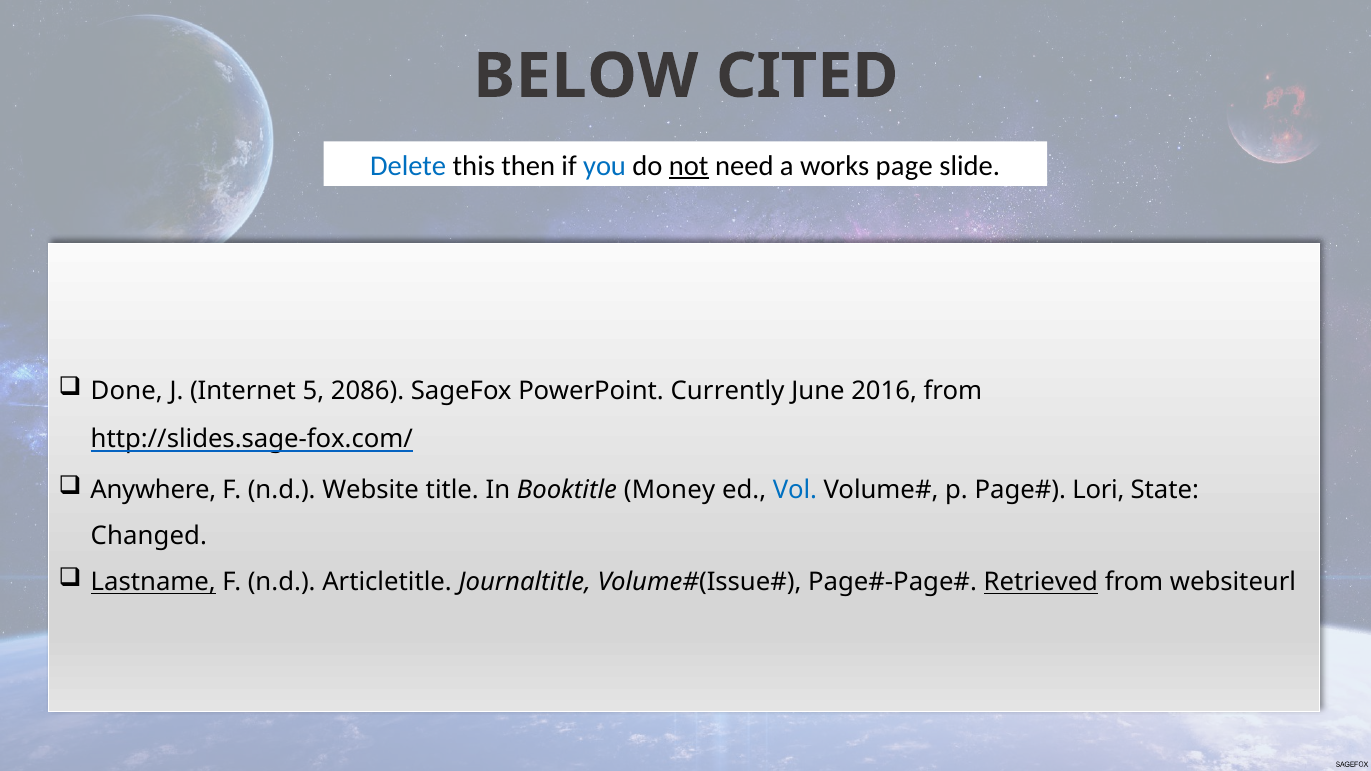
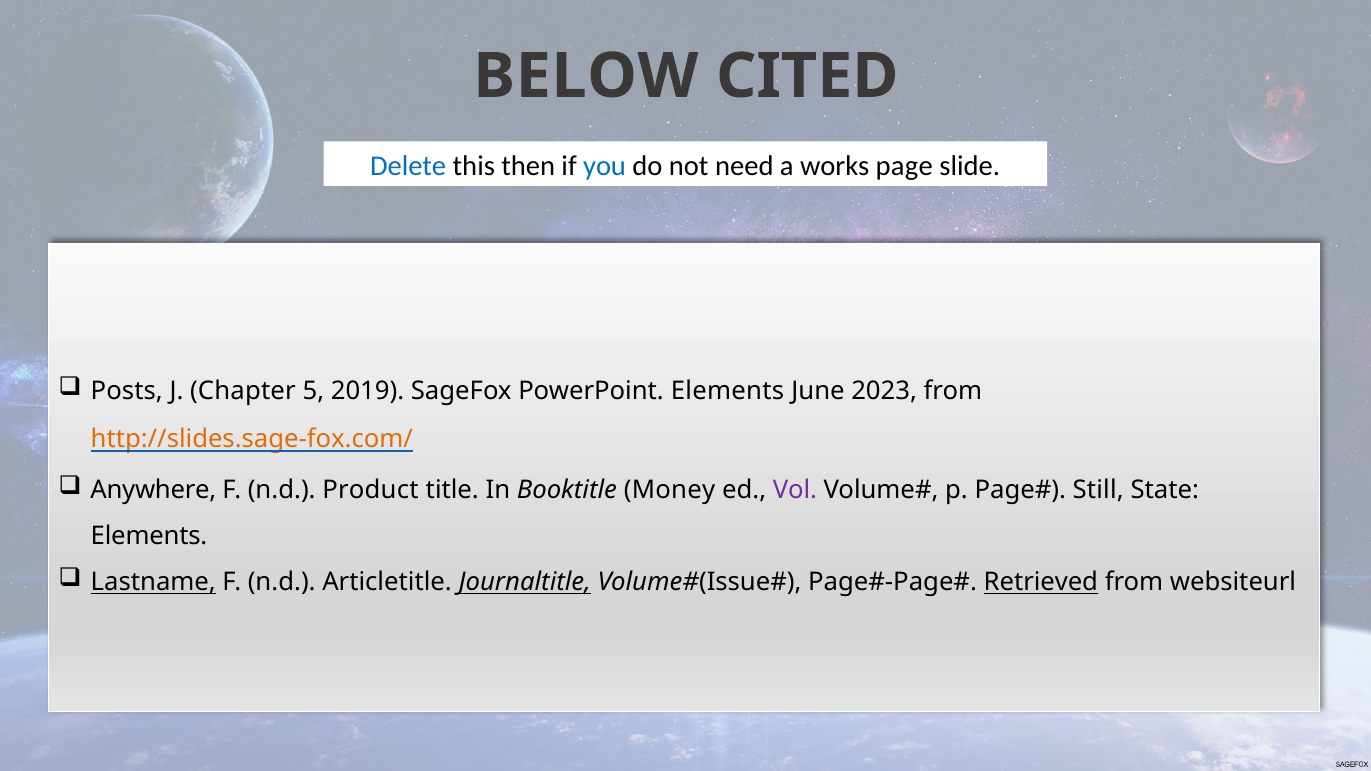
not underline: present -> none (689, 166)
Done: Done -> Posts (127, 391)
Internet: Internet -> Chapter (243, 391)
2086: 2086 -> 2019 (367, 391)
PowerPoint Currently: Currently -> Elements (728, 391)
2016: 2016 -> 2023 (884, 391)
http://slides.sage-fox.com/ colour: black -> orange (252, 440)
Website: Website -> Product (370, 490)
Vol colour: blue -> purple (795, 490)
Lori: Lori -> Still (1098, 490)
Changed: Changed -> Elements (149, 536)
Journaltitle underline: none -> present (525, 583)
